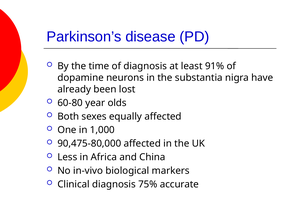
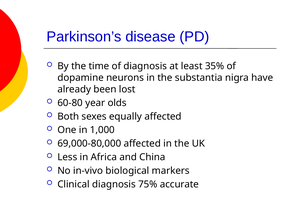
91%: 91% -> 35% (215, 66)
90,475-80,000: 90,475-80,000 -> 69,000-80,000 (89, 144)
